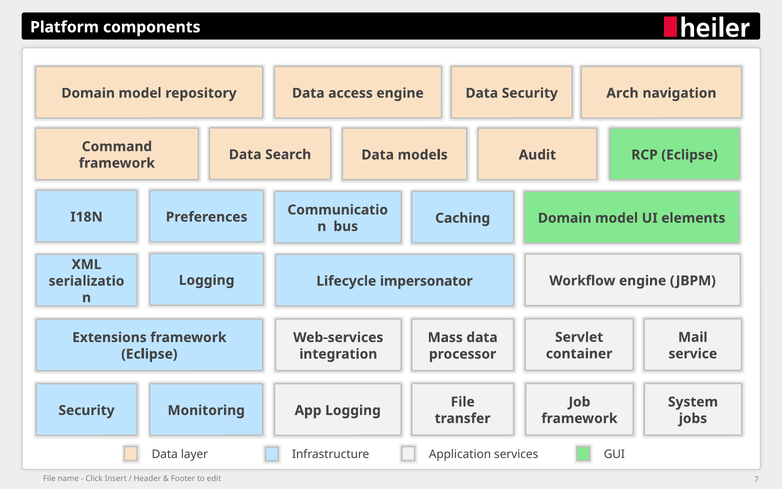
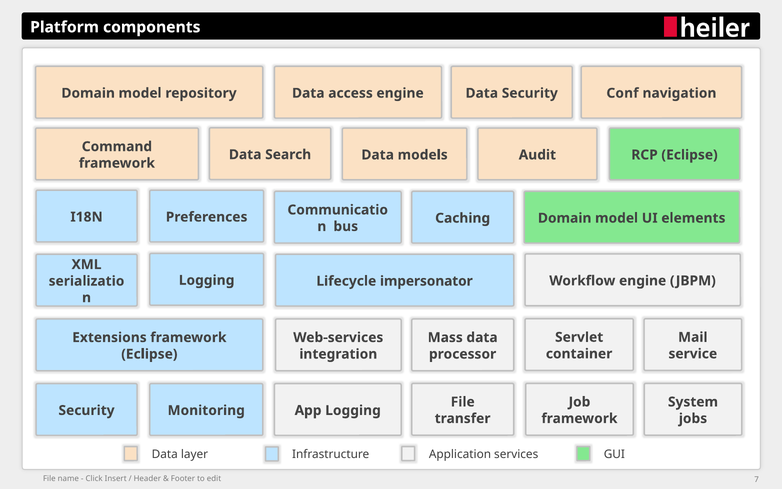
Arch: Arch -> Conf (622, 93)
